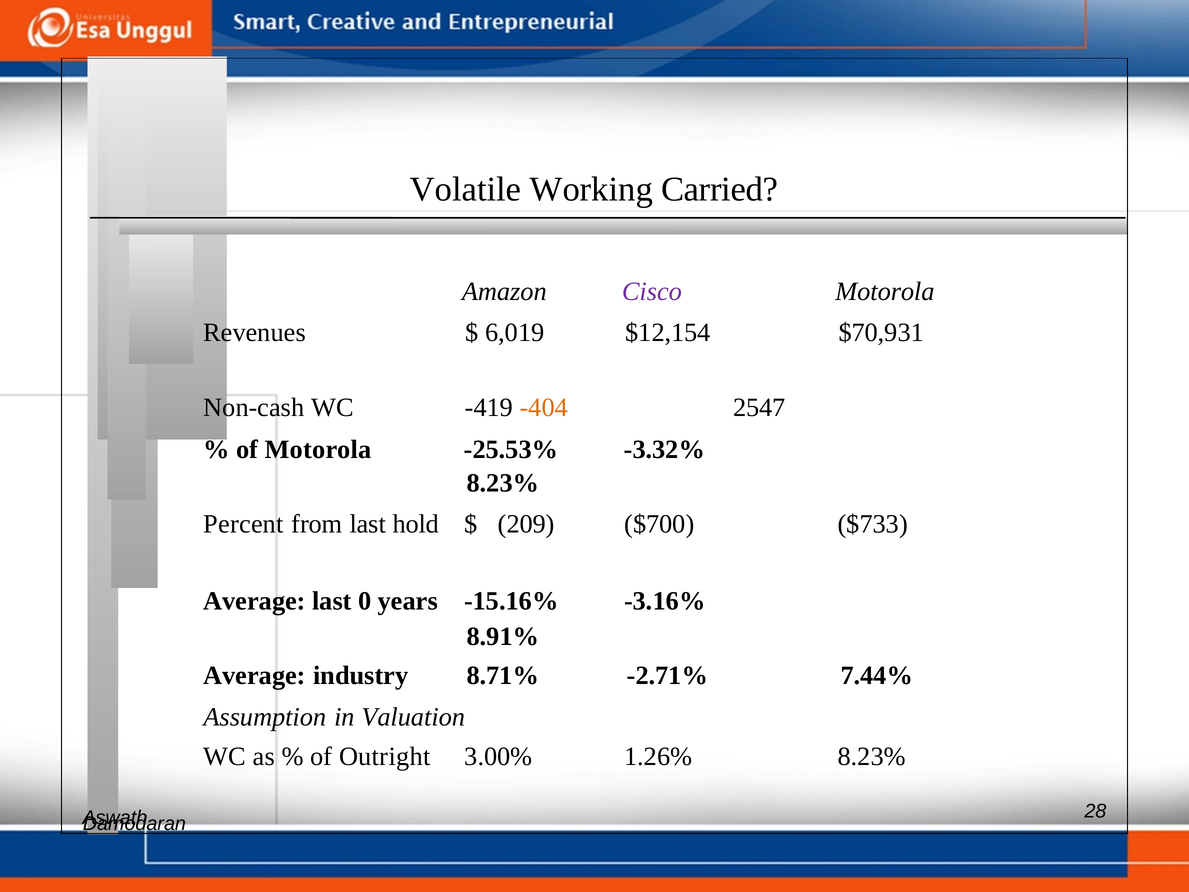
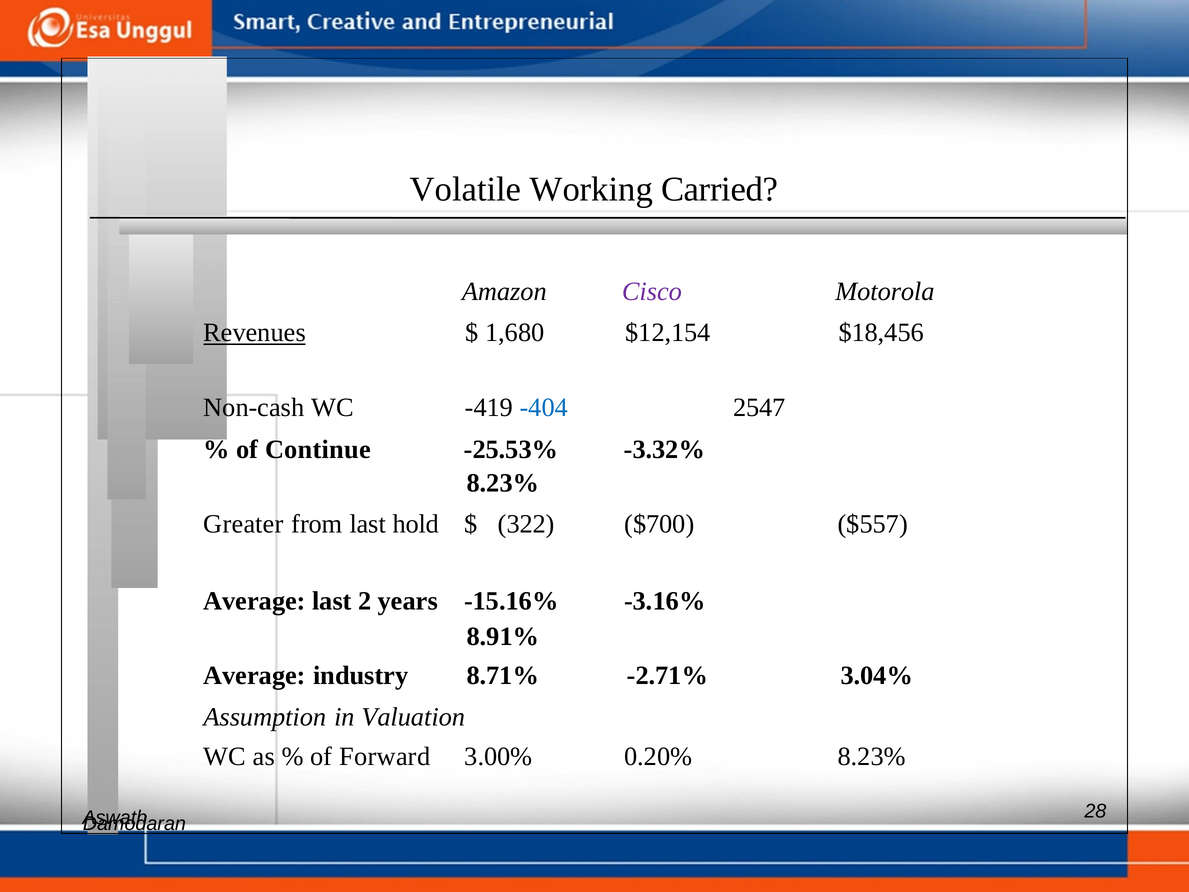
Revenues underline: none -> present (255, 333)
6,019: 6,019 -> 1,680 (515, 333)
$70,931: $70,931 -> $18,456 (881, 333)
-404 colour: orange -> blue (544, 407)
of Motorola: Motorola -> Continue (318, 450)
Percent: Percent -> Greater (244, 524)
209: 209 -> 322 (526, 524)
$733: $733 -> $557 (873, 524)
0: 0 -> 2 (365, 601)
7.44%: 7.44% -> 3.04% (877, 675)
Outright: Outright -> Forward (385, 756)
1.26%: 1.26% -> 0.20% (658, 756)
